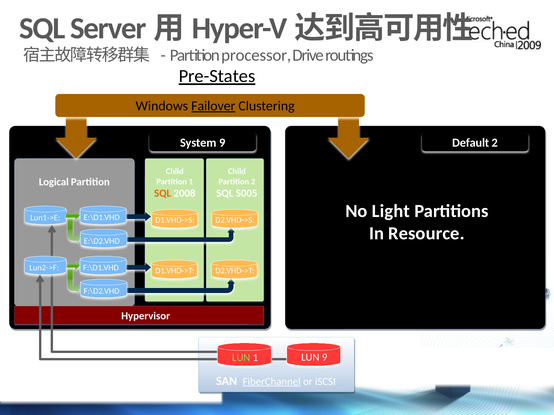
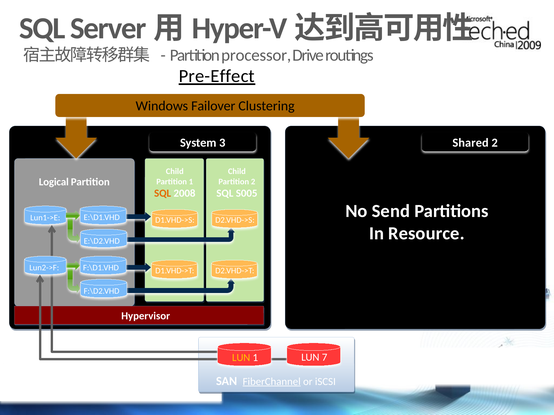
Pre-States: Pre-States -> Pre-Effect (217, 76)
Failover underline: present -> none (213, 106)
System 9: 9 -> 3 (222, 143)
Default: Default -> Shared (471, 143)
Light: Light -> Send (391, 211)
LUN 9: 9 -> 7 (325, 358)
LUN colour: light green -> yellow (241, 358)
